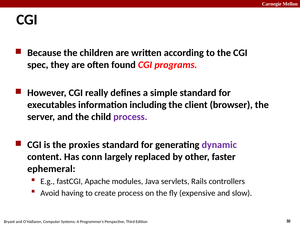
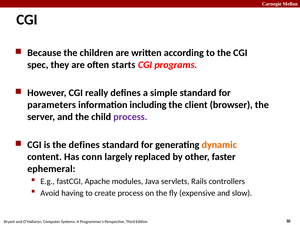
found: found -> starts (123, 65)
executables: executables -> parameters (52, 105)
the proxies: proxies -> defines (84, 145)
dynamic colour: purple -> orange (219, 145)
